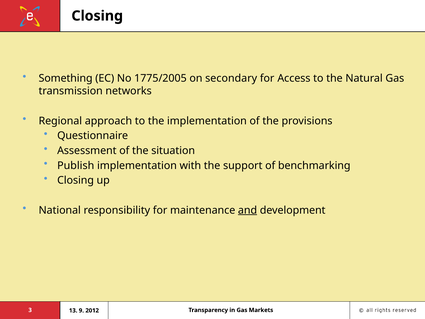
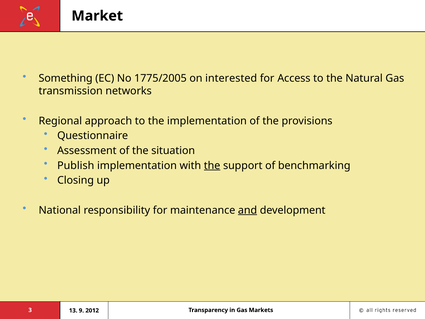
Closing: Closing -> Market (97, 16)
secondary: secondary -> interested (231, 78)
the underline: none -> present (212, 165)
